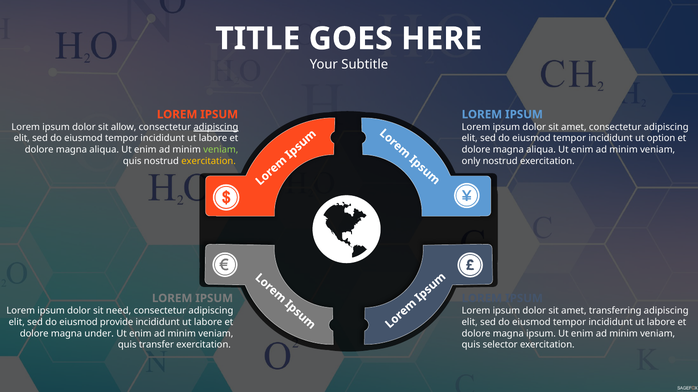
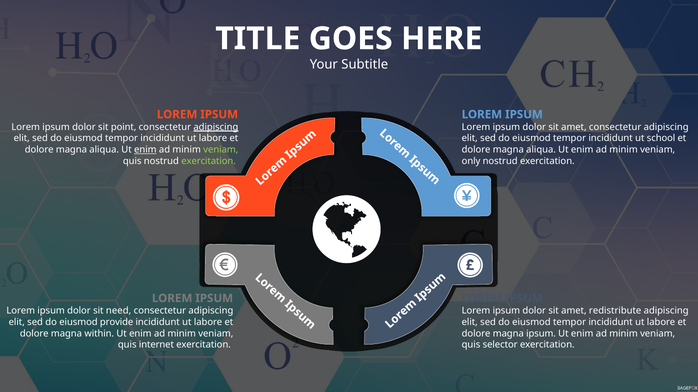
allow: allow -> point (124, 127)
option: option -> school (661, 138)
enim underline: none -> present (145, 150)
exercitation colour: yellow -> light green (209, 161)
transferring: transferring -> redistribute (615, 311)
under: under -> within (99, 334)
transfer: transfer -> internet (156, 345)
